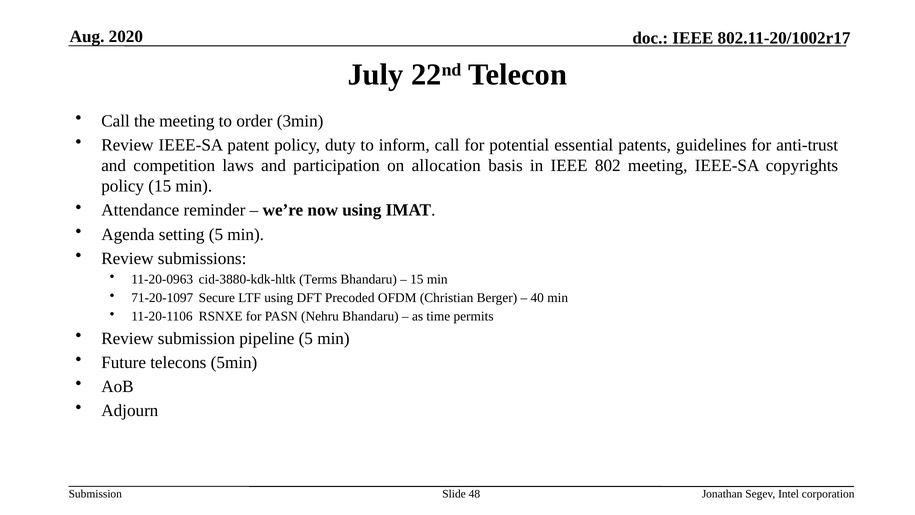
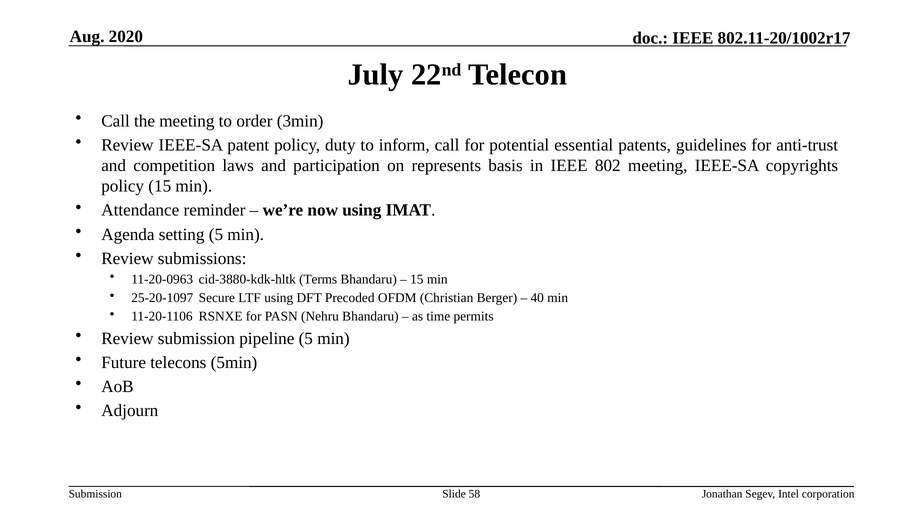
allocation: allocation -> represents (446, 166)
71-20-1097: 71-20-1097 -> 25-20-1097 (162, 298)
48: 48 -> 58 (474, 494)
